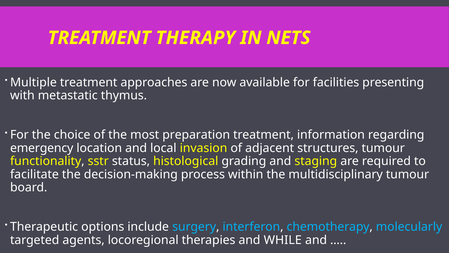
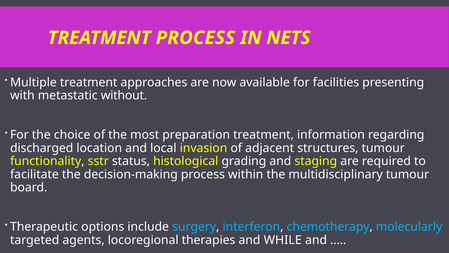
TREATMENT THERAPY: THERAPY -> PROCESS (195, 38)
thymus: thymus -> without (124, 95)
emergency: emergency -> discharged (42, 148)
